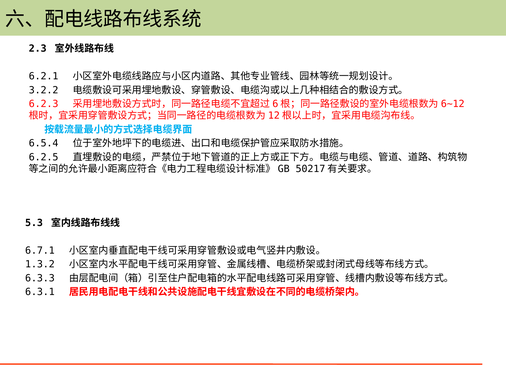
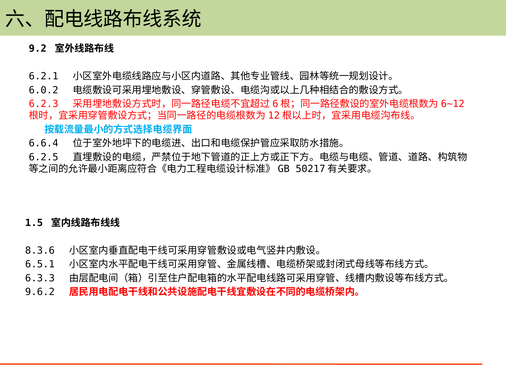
2.3: 2.3 -> 9.2 (38, 49)
3.2.2: 3.2.2 -> 6.0.2 (44, 90)
6.5.4: 6.5.4 -> 6.6.4 (44, 143)
5.3: 5.3 -> 1.5 (34, 223)
6.7.1: 6.7.1 -> 8.3.6 (40, 250)
1.3.2: 1.3.2 -> 6.5.1 (40, 264)
6.3.1: 6.3.1 -> 9.6.2 (40, 292)
